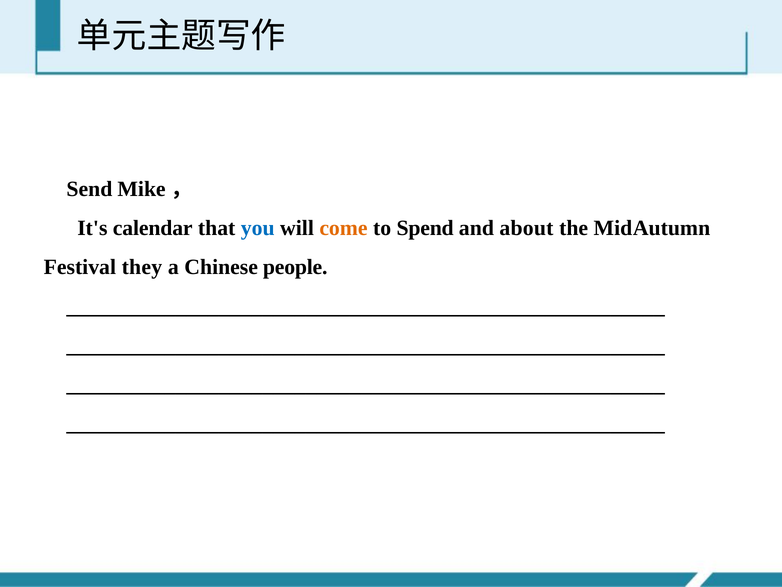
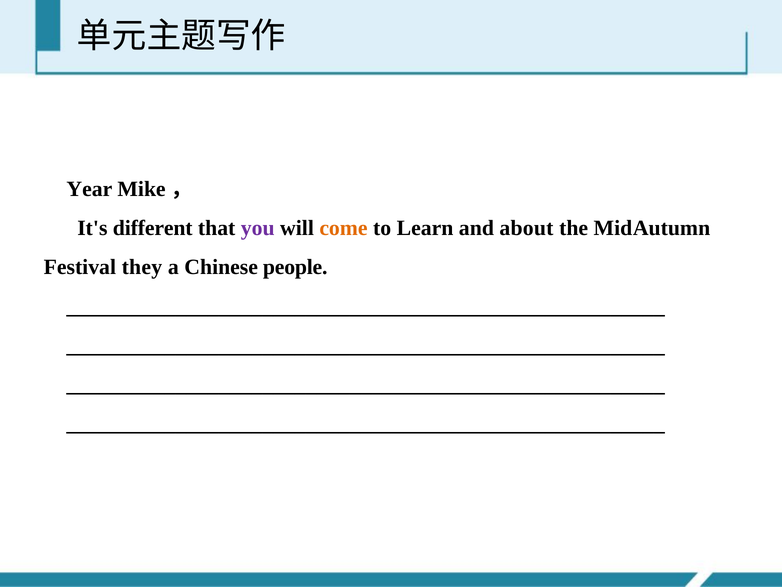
Send: Send -> Year (89, 189)
calendar: calendar -> different (153, 228)
you colour: blue -> purple (258, 228)
Spend: Spend -> Learn (425, 228)
